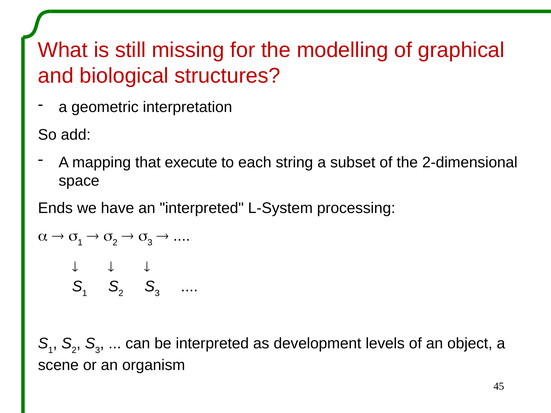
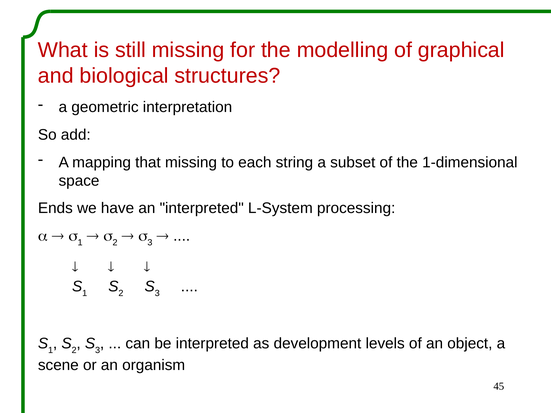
that execute: execute -> missing (191, 162)
2-dimensional: 2-dimensional -> 1-dimensional (470, 162)
